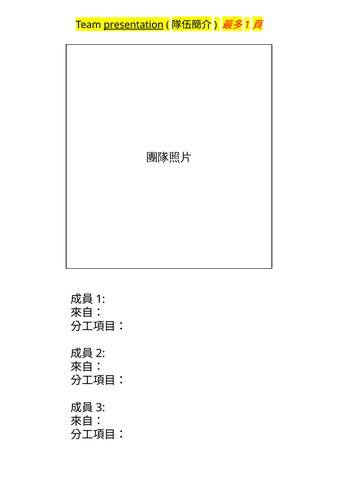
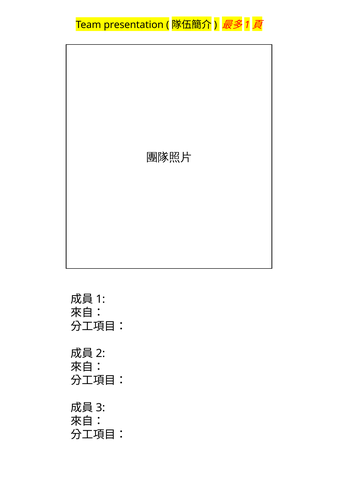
presentation underline: present -> none (134, 25)
